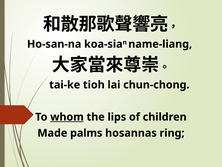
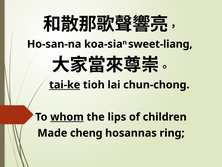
name-liang: name-liang -> sweet-liang (160, 44)
tai-ke underline: none -> present (65, 85)
palms: palms -> cheng (86, 133)
